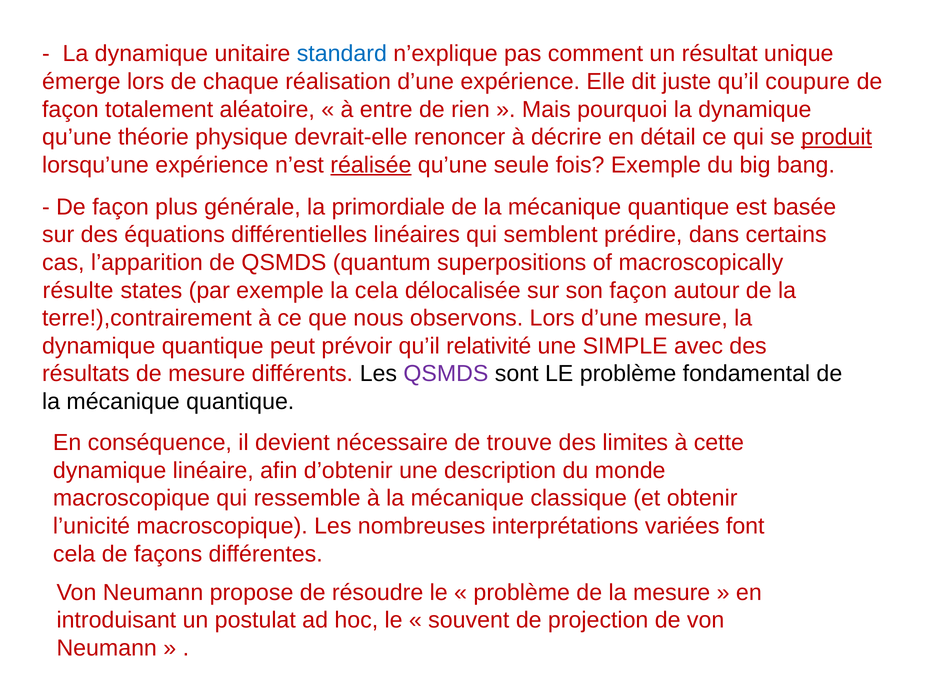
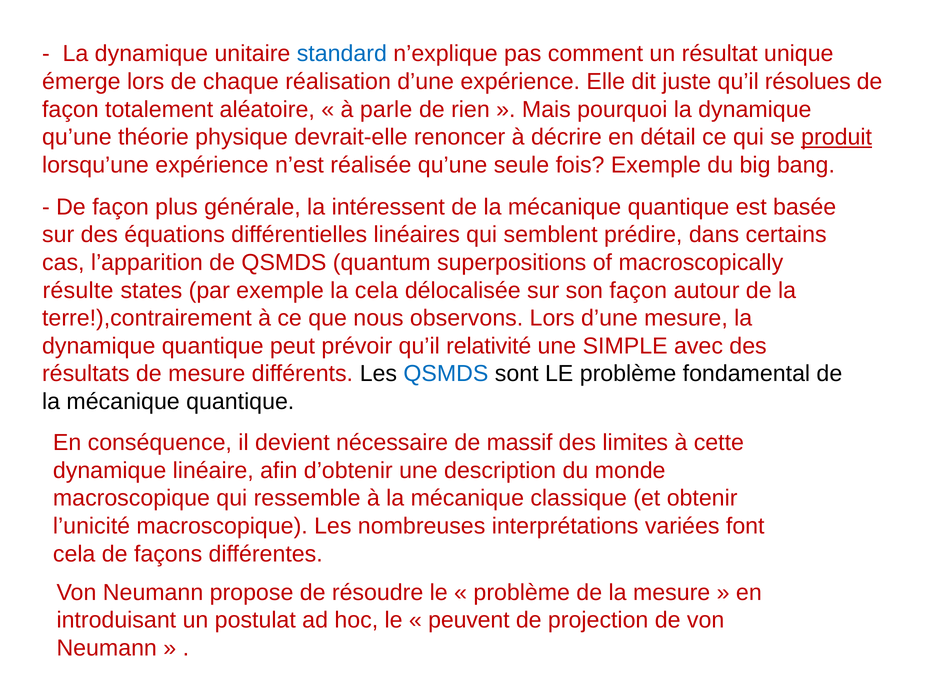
coupure: coupure -> résolues (808, 82)
entre: entre -> parle (386, 109)
réalisée underline: present -> none (371, 165)
primordiale: primordiale -> intéressent (388, 207)
QSMDS colour: purple -> blue (446, 374)
trouve: trouve -> massif (520, 443)
souvent: souvent -> peuvent (469, 620)
